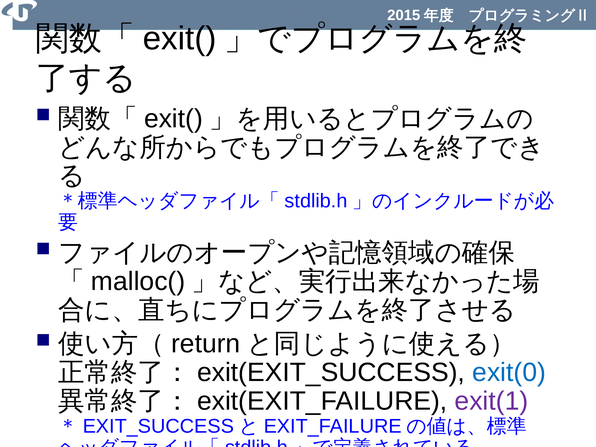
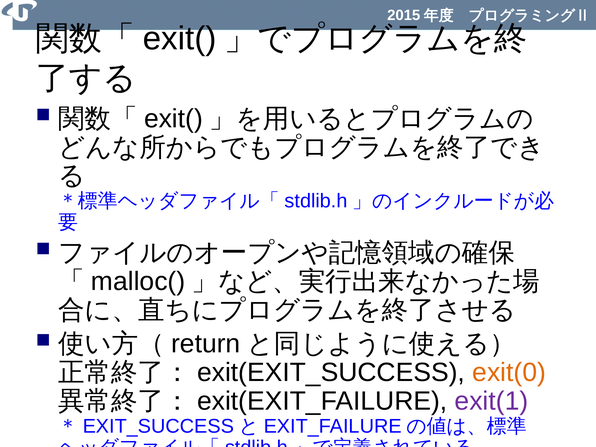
exit(0 colour: blue -> orange (509, 373)
